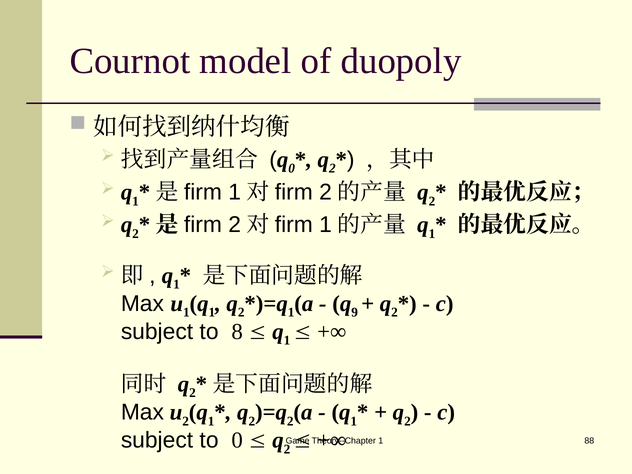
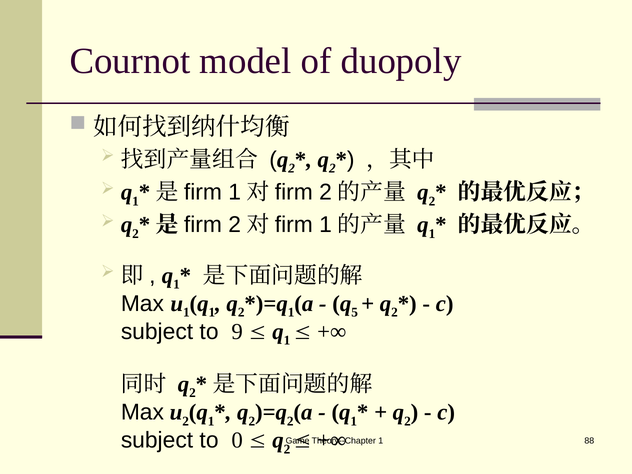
0: 0 -> 2 (292, 169)
9: 9 -> 5 (355, 312)
8: 8 -> 9 (237, 332)
